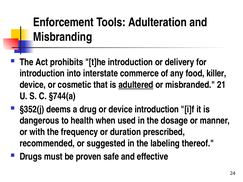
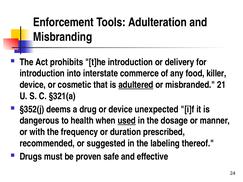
§744(a: §744(a -> §321(a (62, 96)
device introduction: introduction -> unexpected (157, 110)
used underline: none -> present (127, 121)
